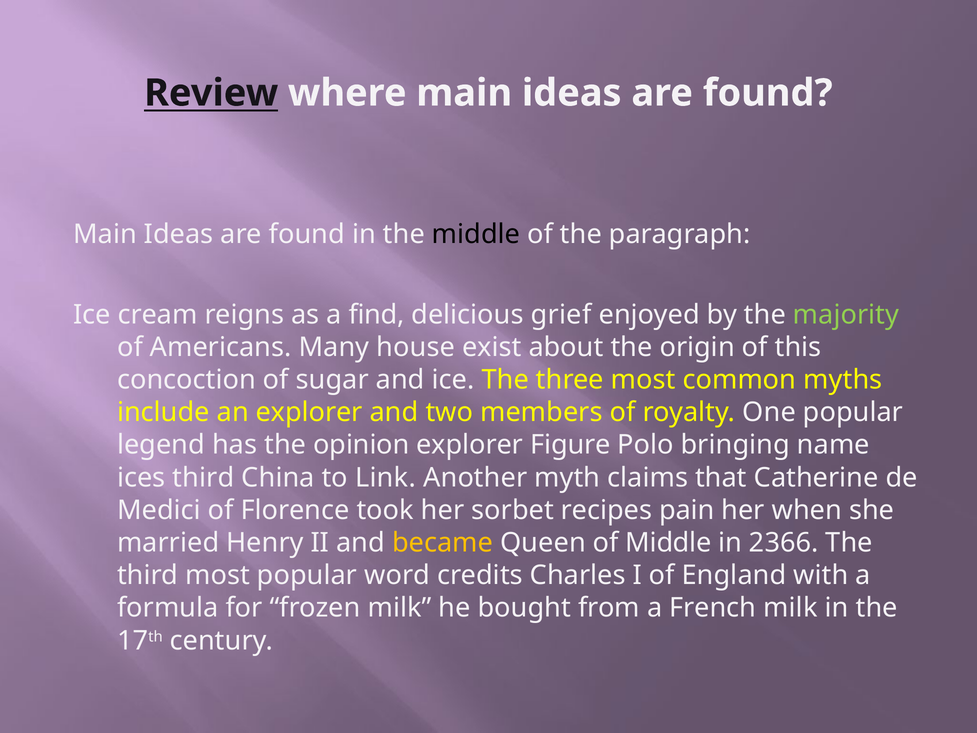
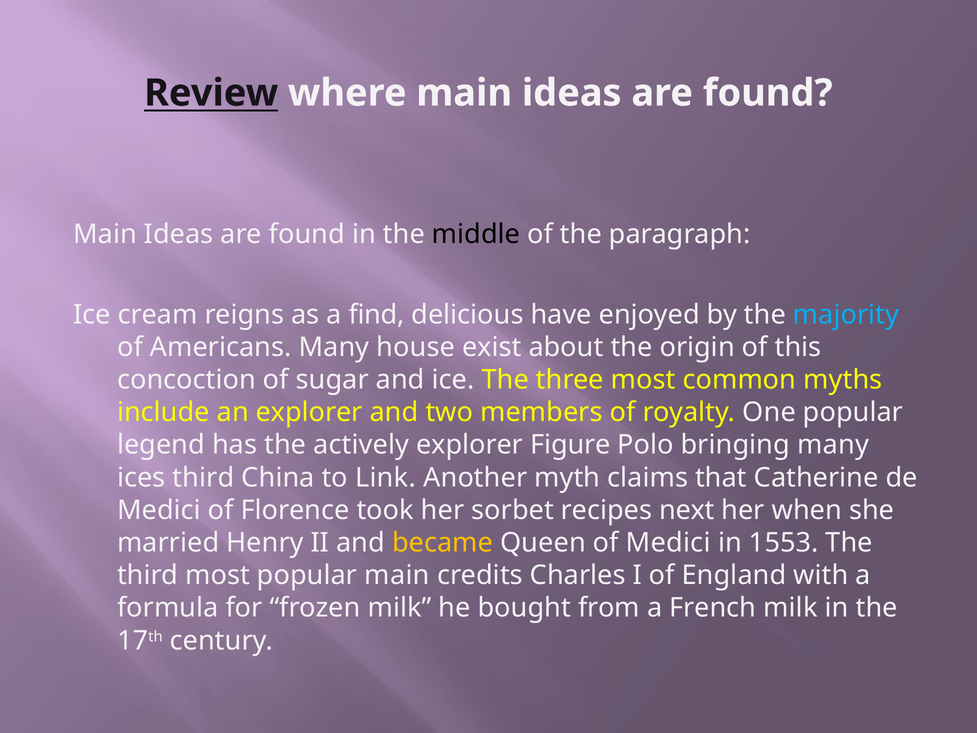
grief: grief -> have (561, 315)
majority colour: light green -> light blue (846, 315)
opinion: opinion -> actively (361, 445)
bringing name: name -> many (833, 445)
pain: pain -> next (687, 510)
of Middle: Middle -> Medici (668, 543)
2366: 2366 -> 1553 (784, 543)
popular word: word -> main (397, 575)
